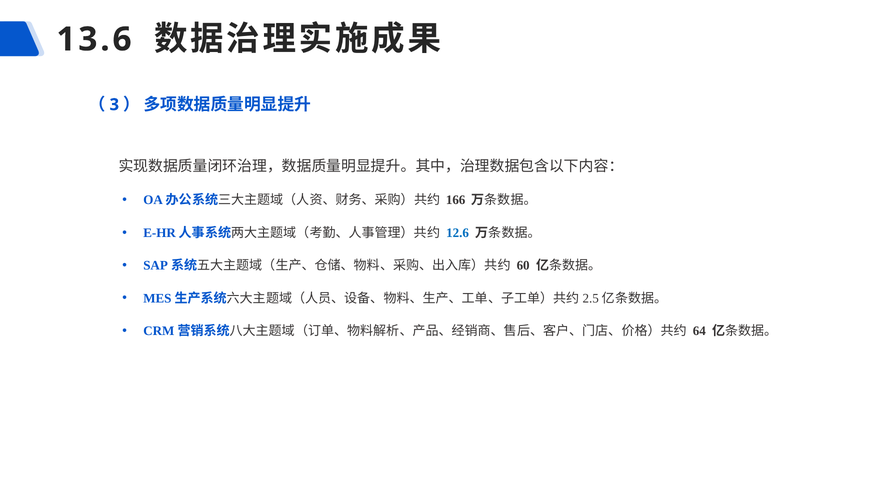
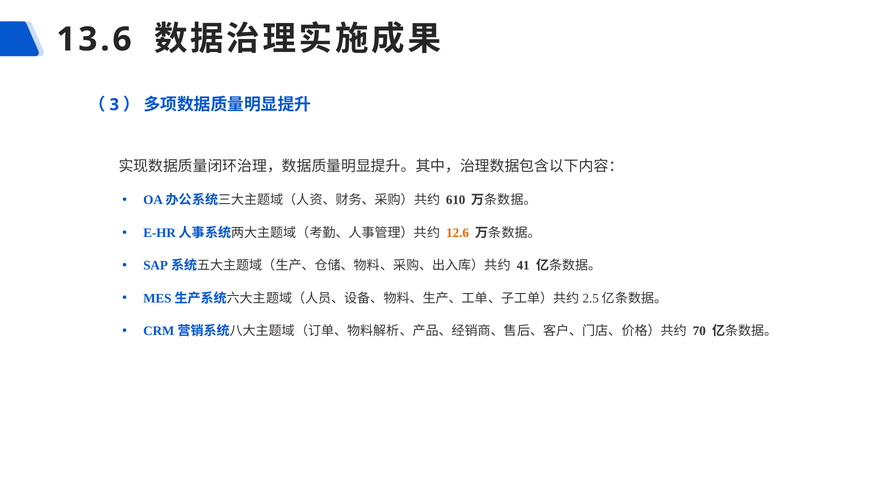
166: 166 -> 610 (456, 200)
12.6 colour: blue -> orange (458, 233)
60: 60 -> 41 (523, 266)
64: 64 -> 70 (699, 331)
